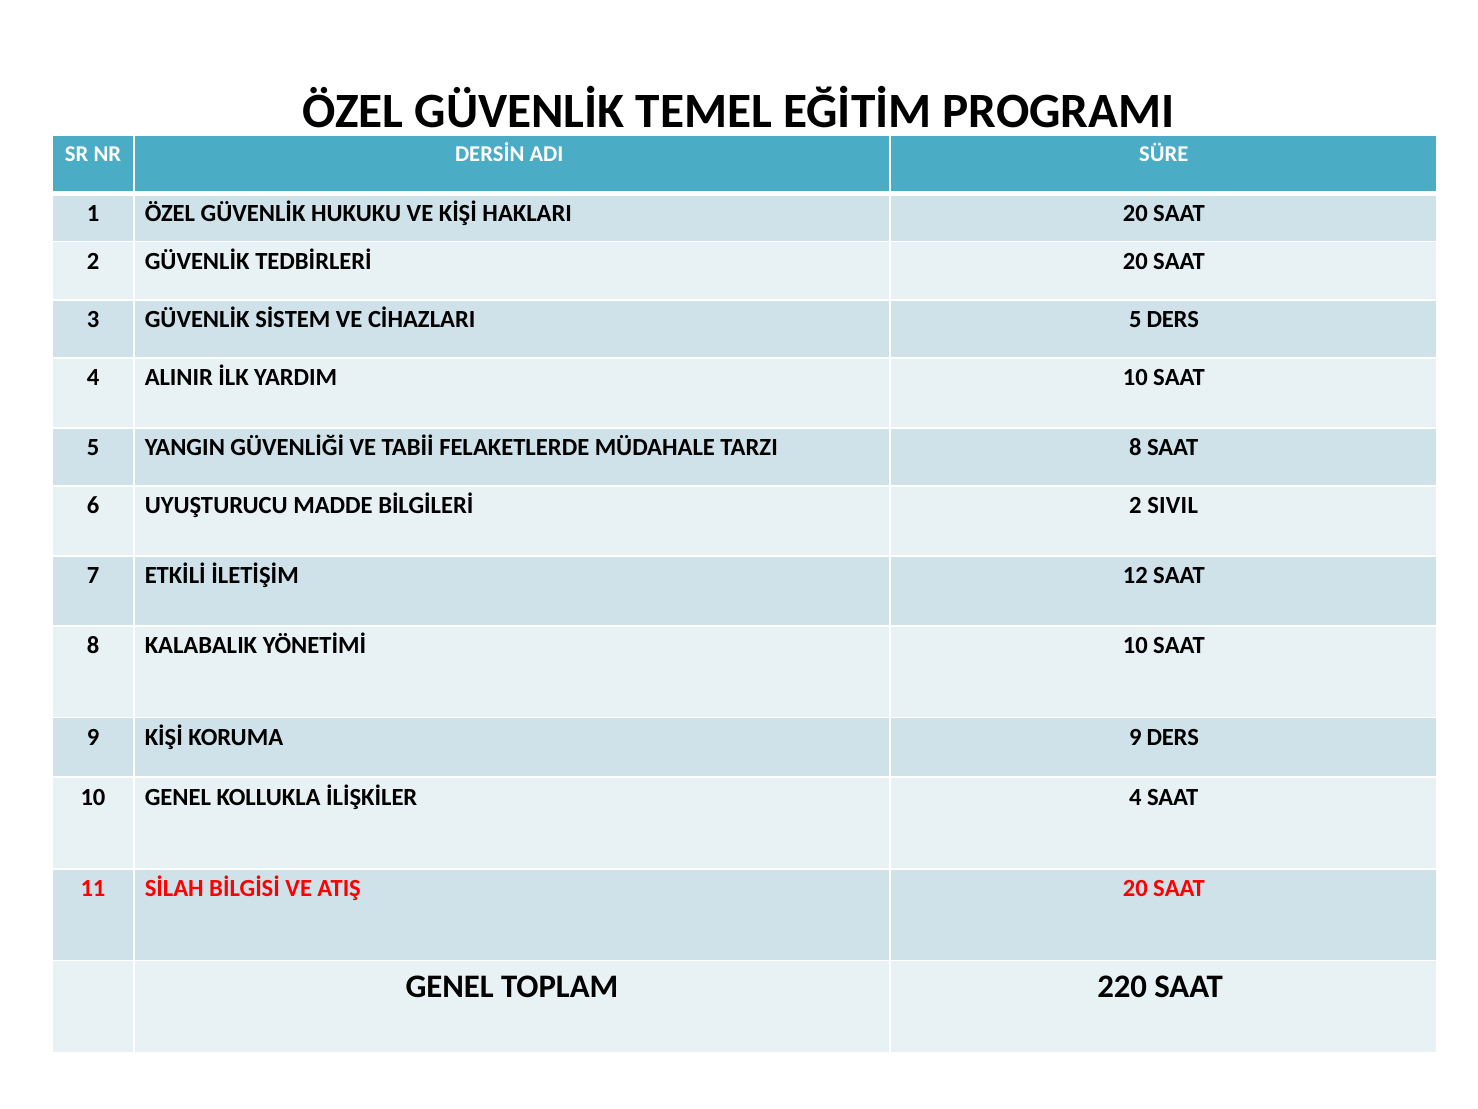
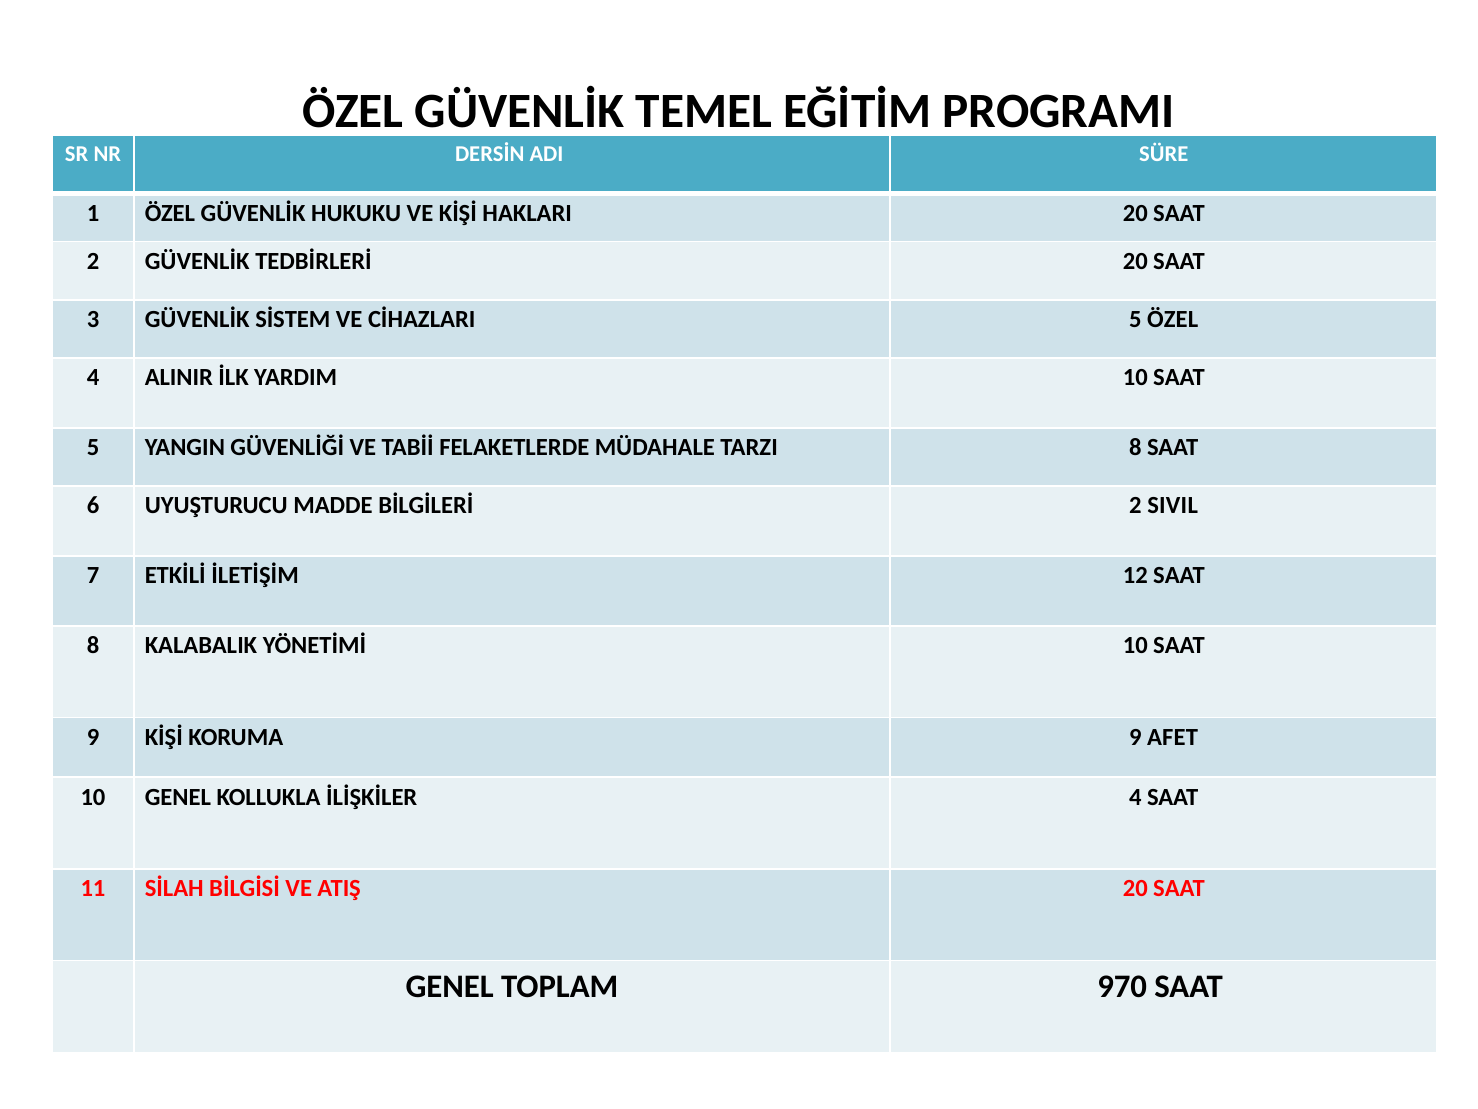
5 DERS: DERS -> ÖZEL (1173, 319)
9 DERS: DERS -> AFET (1173, 737)
220: 220 -> 970 (1122, 987)
